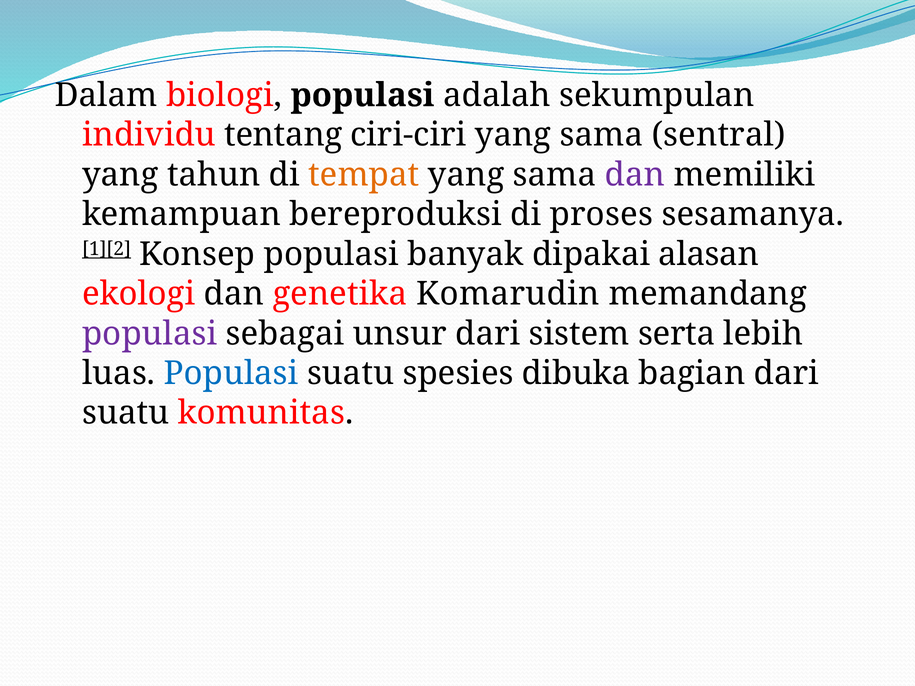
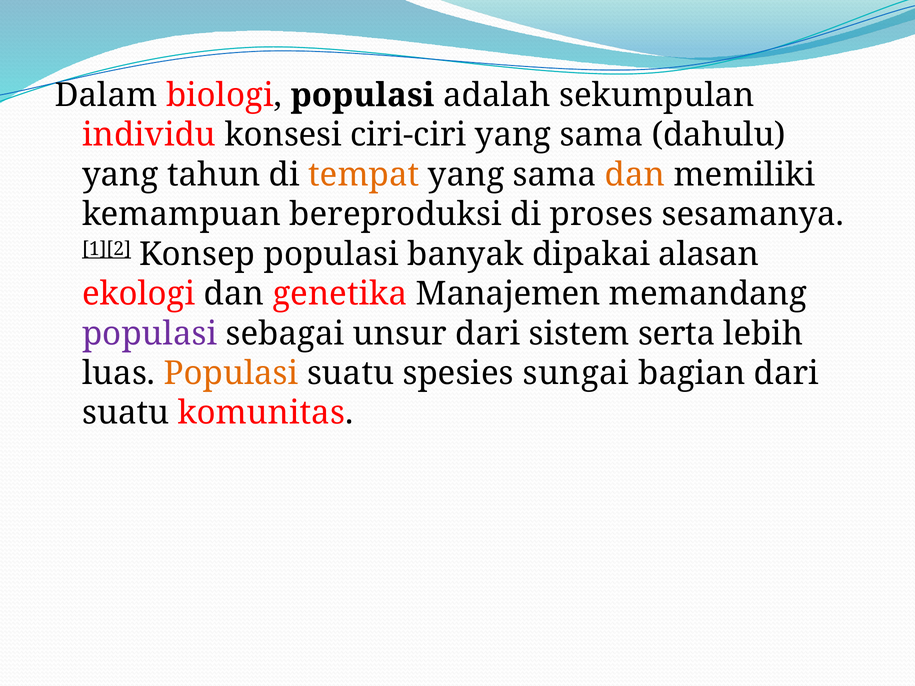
tentang: tentang -> konsesi (283, 135)
sentral: sentral -> dahulu (719, 135)
dan colour: purple -> orange (635, 175)
Komarudin: Komarudin -> Manajemen (508, 294)
Populasi colour: blue -> orange (231, 373)
dibuka: dibuka -> sungai (576, 373)
